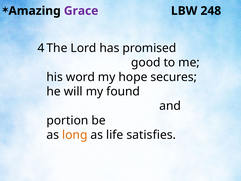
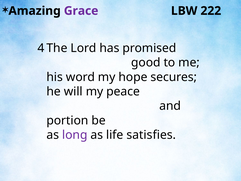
248: 248 -> 222 (211, 11)
found: found -> peace (123, 91)
long colour: orange -> purple (75, 135)
